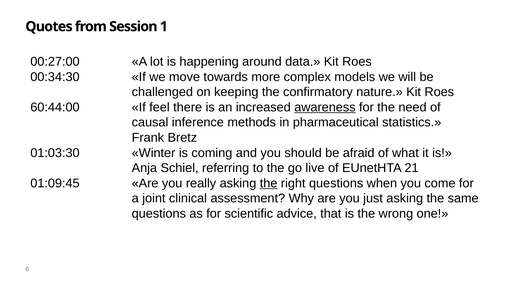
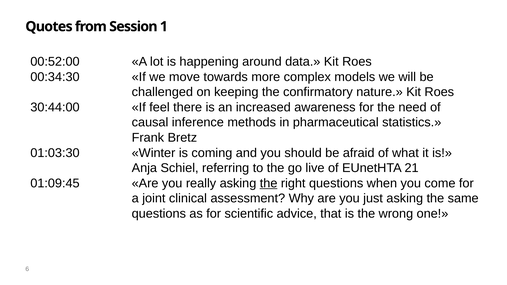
00:27:00: 00:27:00 -> 00:52:00 (55, 62)
60:44:00: 60:44:00 -> 30:44:00 (55, 107)
awareness underline: present -> none (325, 107)
